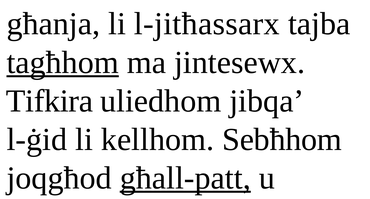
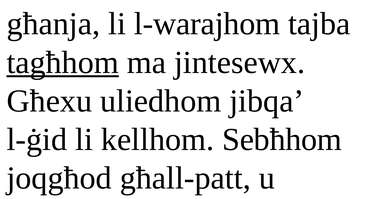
l-jitħassarx: l-jitħassarx -> l-warajhom (207, 24)
Tifkira: Tifkira -> Għexu (49, 101)
għall-patt underline: present -> none (185, 178)
